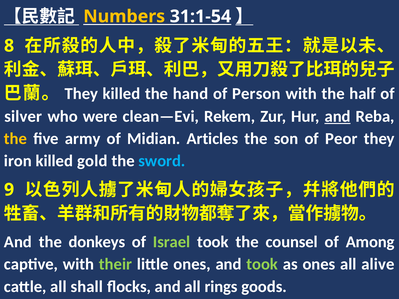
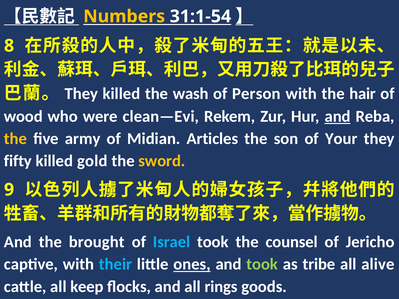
hand: hand -> wash (191, 94)
half: half -> hair (363, 94)
silver: silver -> wood (23, 116)
Peor: Peor -> Your (341, 139)
iron: iron -> fifty (18, 161)
sword colour: light blue -> yellow (162, 161)
donkeys: donkeys -> brought (97, 242)
Israel colour: light green -> light blue (172, 242)
Among: Among -> Jericho (370, 242)
their colour: light green -> light blue (115, 264)
ones underline: none -> present (192, 264)
as ones: ones -> tribe (319, 264)
shall: shall -> keep (87, 287)
